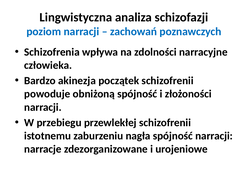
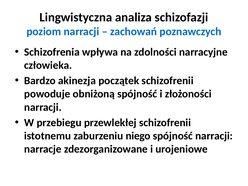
nagła: nagła -> niego (138, 136)
